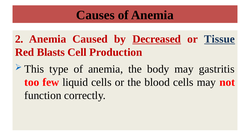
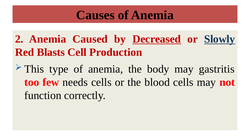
Tissue: Tissue -> Slowly (220, 39)
liquid: liquid -> needs (75, 83)
